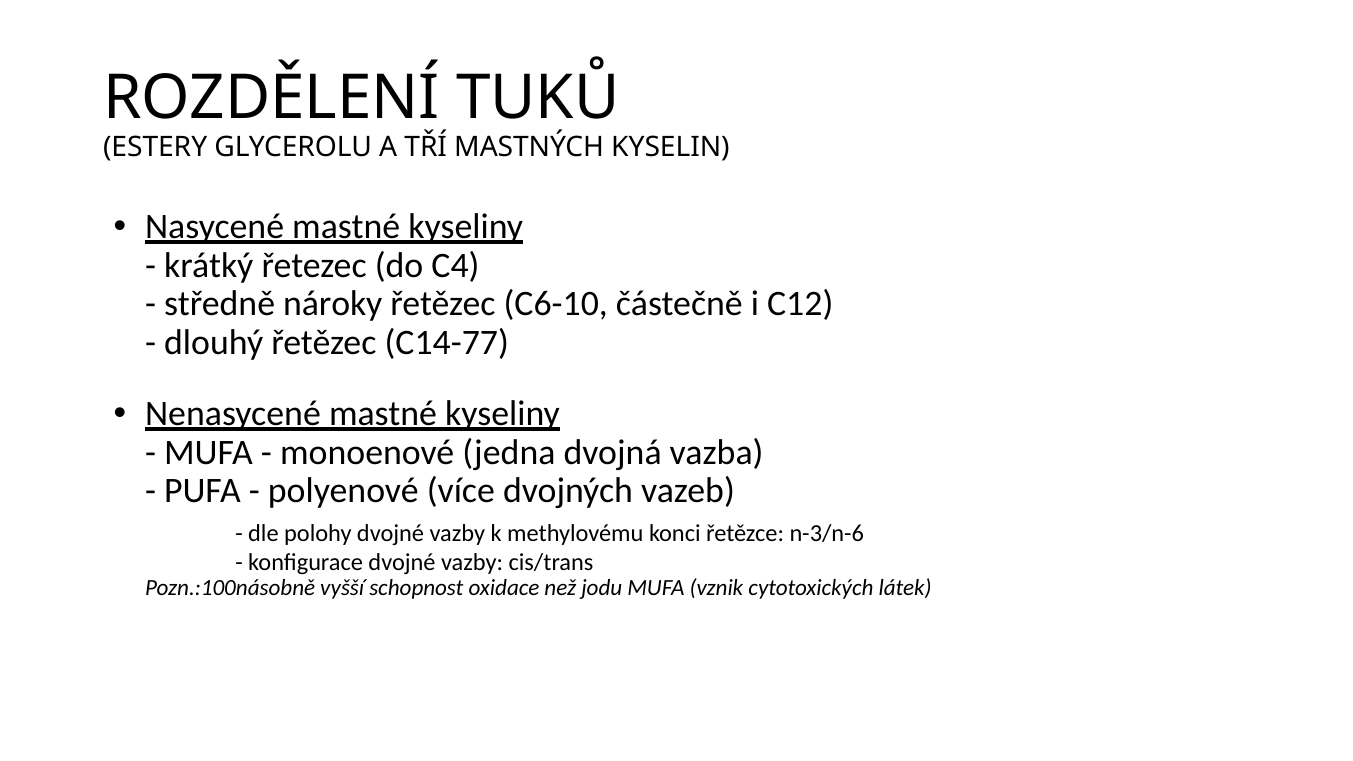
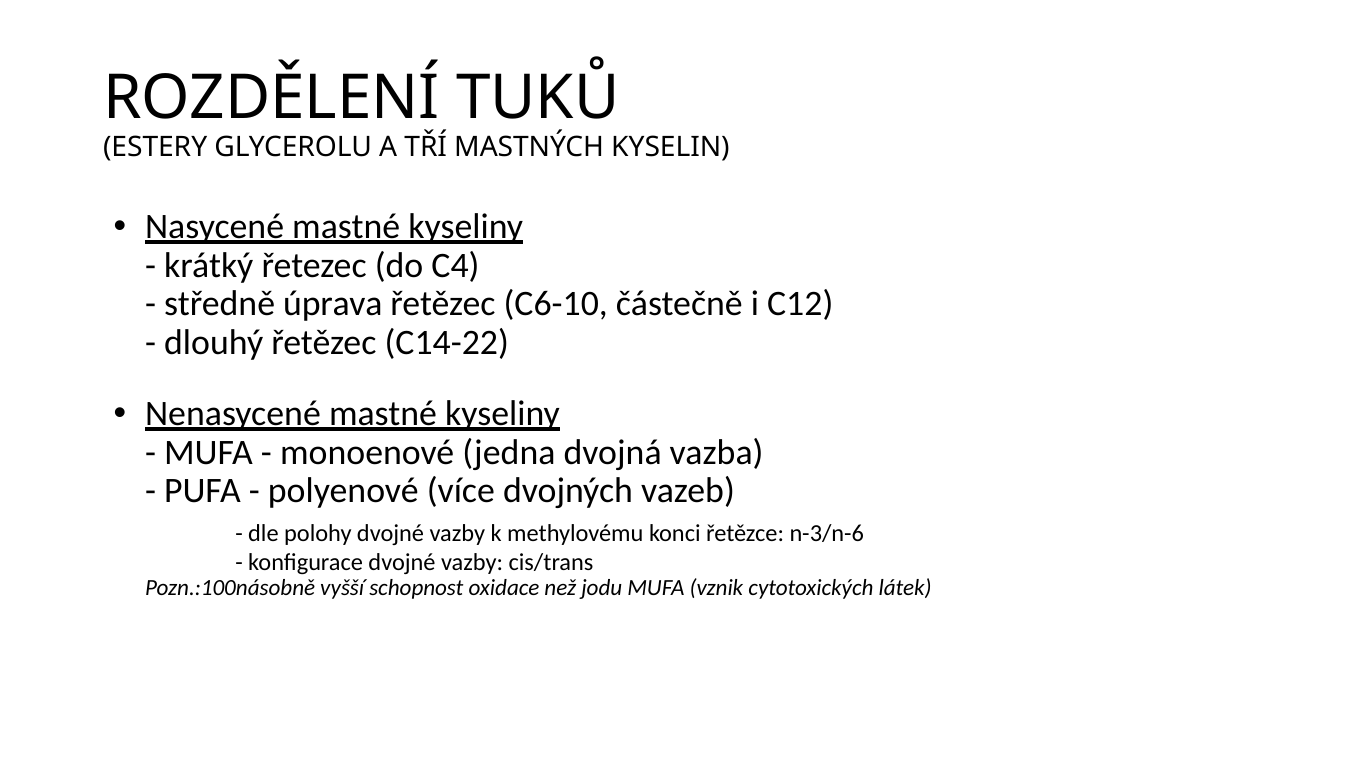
nároky: nároky -> úprava (333, 304)
C14-77: C14-77 -> C14-22 (447, 343)
